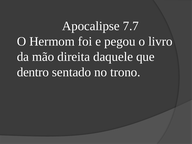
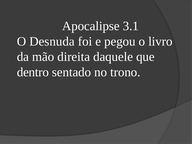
7.7: 7.7 -> 3.1 (131, 26)
Hermom: Hermom -> Desnuda (52, 41)
